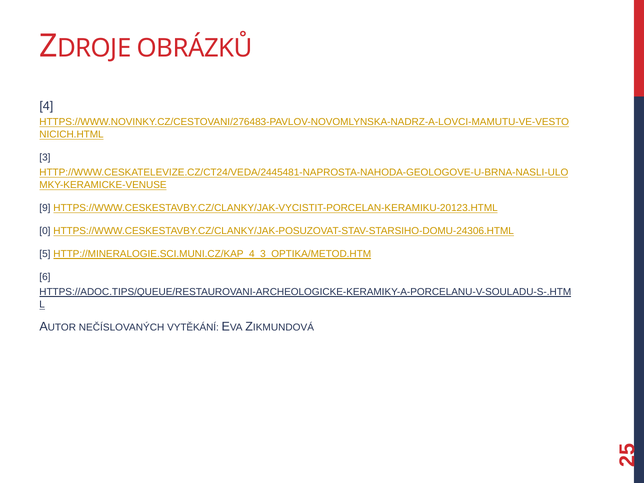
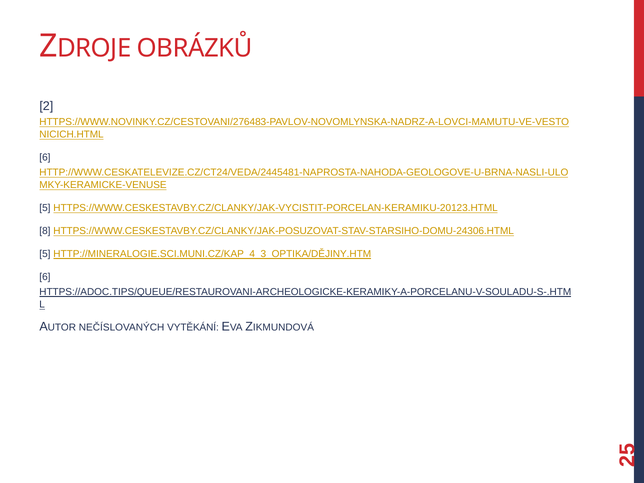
4: 4 -> 2 (46, 106)
3: 3 -> 6 (45, 157)
9: 9 -> 5 (45, 208)
0: 0 -> 8 (45, 231)
HTTP://MINERALOGIE.SCI.MUNI.CZ/KAP_4_3_OPTIKA/METOD.HTM: HTTP://MINERALOGIE.SCI.MUNI.CZ/KAP_4_3_OPTIKA/METOD.HTM -> HTTP://MINERALOGIE.SCI.MUNI.CZ/KAP_4_3_OPTIKA/DĚJINY.HTM (212, 254)
